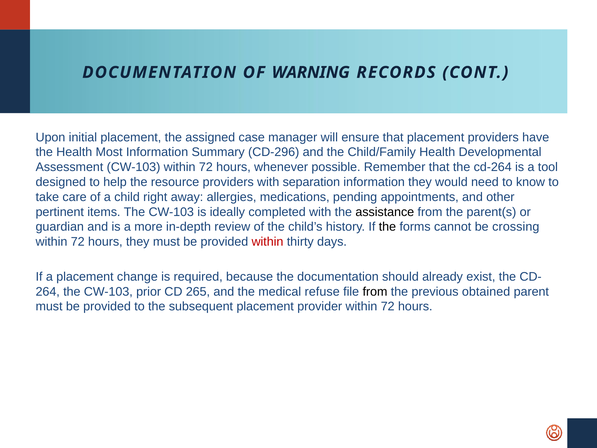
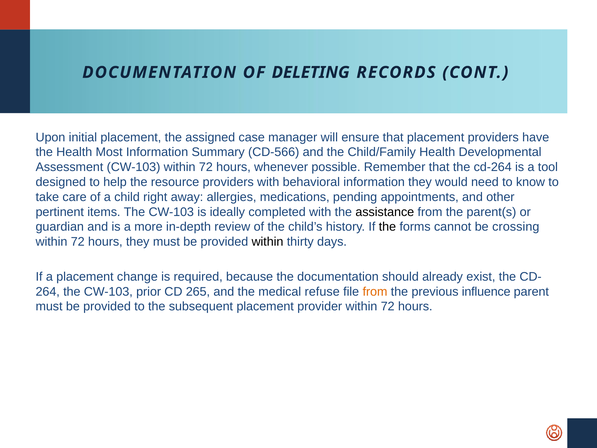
WARNING: WARNING -> DELETING (311, 72)
CD-296: CD-296 -> CD-566 (274, 152)
separation: separation -> behavioral (311, 182)
within colour: red -> black (267, 242)
from colour: black -> orange (375, 291)
obtained: obtained -> influence (486, 291)
